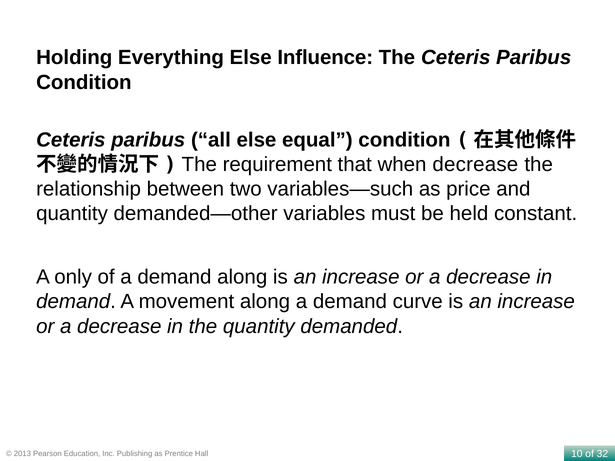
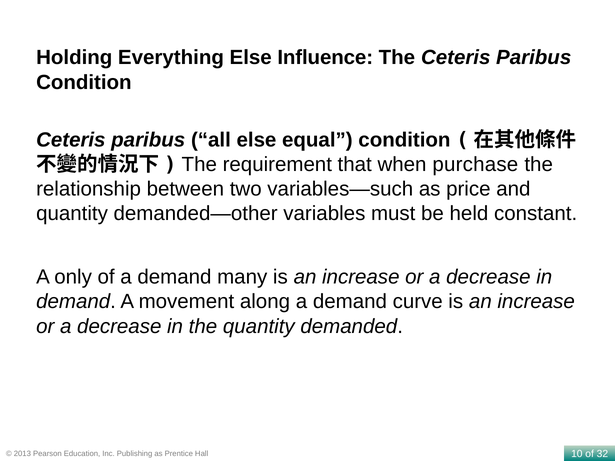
when decrease: decrease -> purchase (475, 164)
demand along: along -> many (242, 277)
